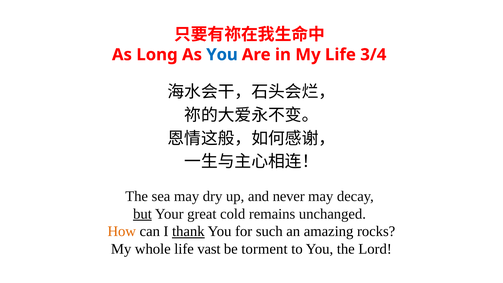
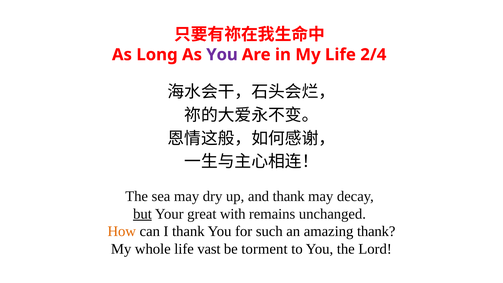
You colour: blue -> purple (222, 55)
3/4: 3/4 -> 2/4 (373, 55)
and never: never -> thank (289, 196)
cold: cold -> with (233, 214)
thank underline: present -> none (188, 231)
amazing rocks: rocks -> thank (376, 231)
